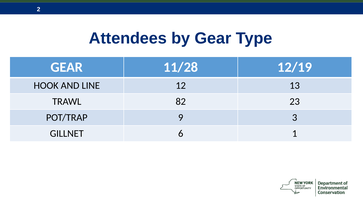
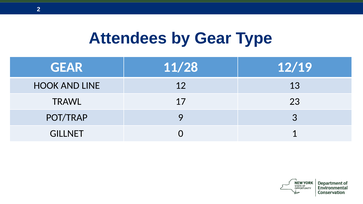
82: 82 -> 17 (181, 102)
6: 6 -> 0 (181, 134)
